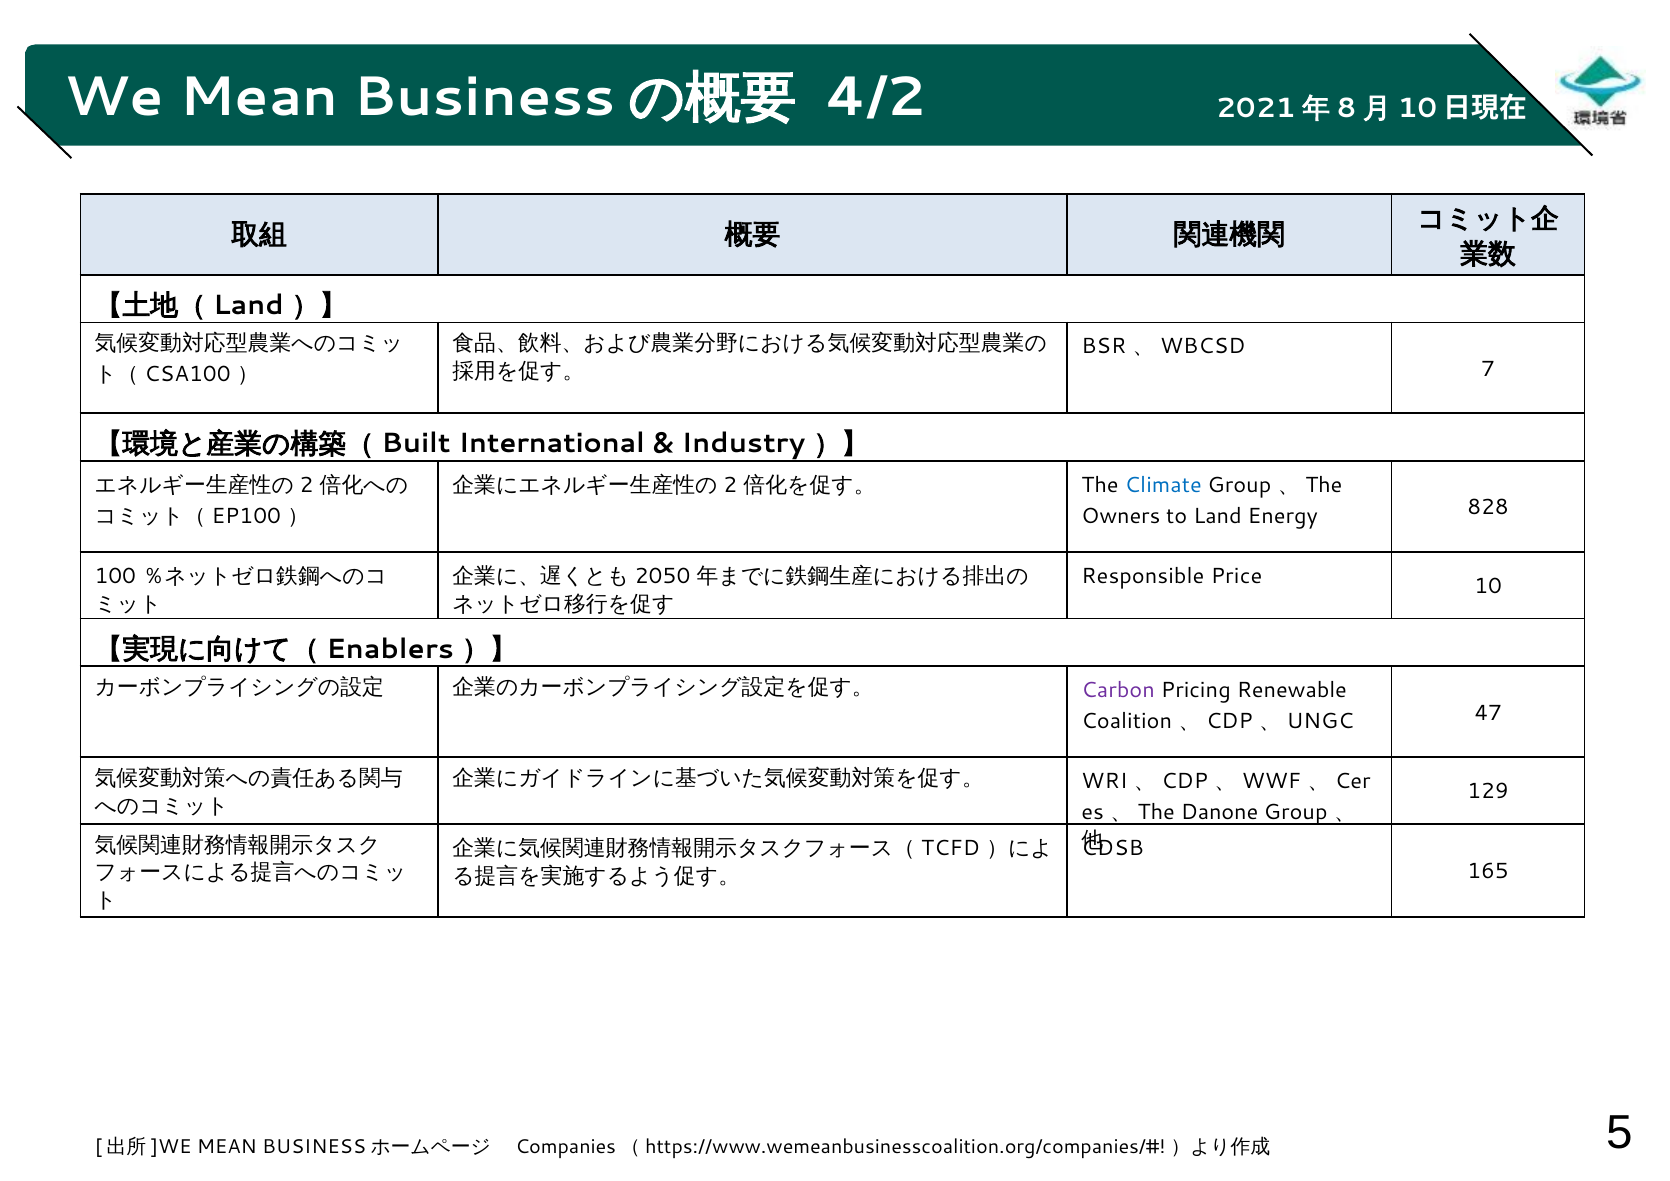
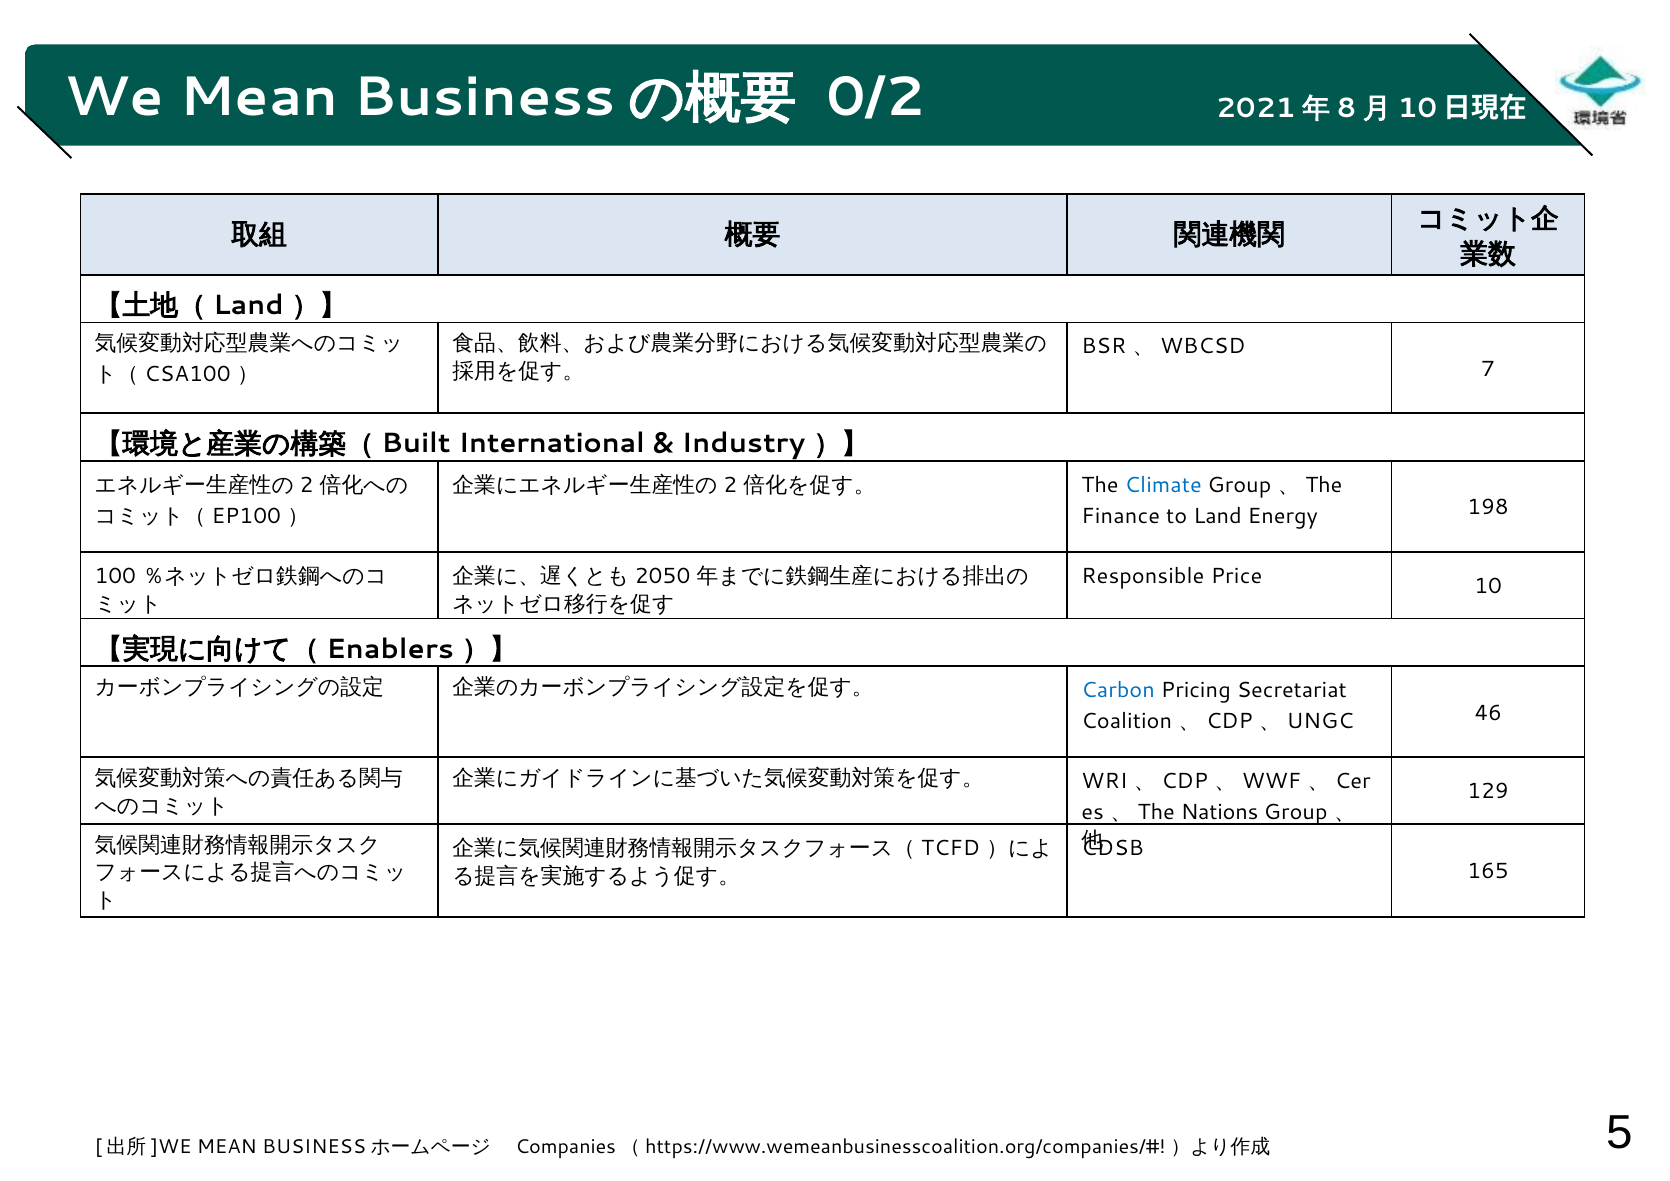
4/2: 4/2 -> 0/2 (876, 98)
Owners: Owners -> Finance (1121, 516)
828: 828 -> 198 (1488, 508)
Carbon colour: purple -> blue (1118, 690)
Renewable: Renewable -> Secretariat (1292, 690)
47: 47 -> 46 (1488, 713)
Danone: Danone -> Nations (1220, 812)
